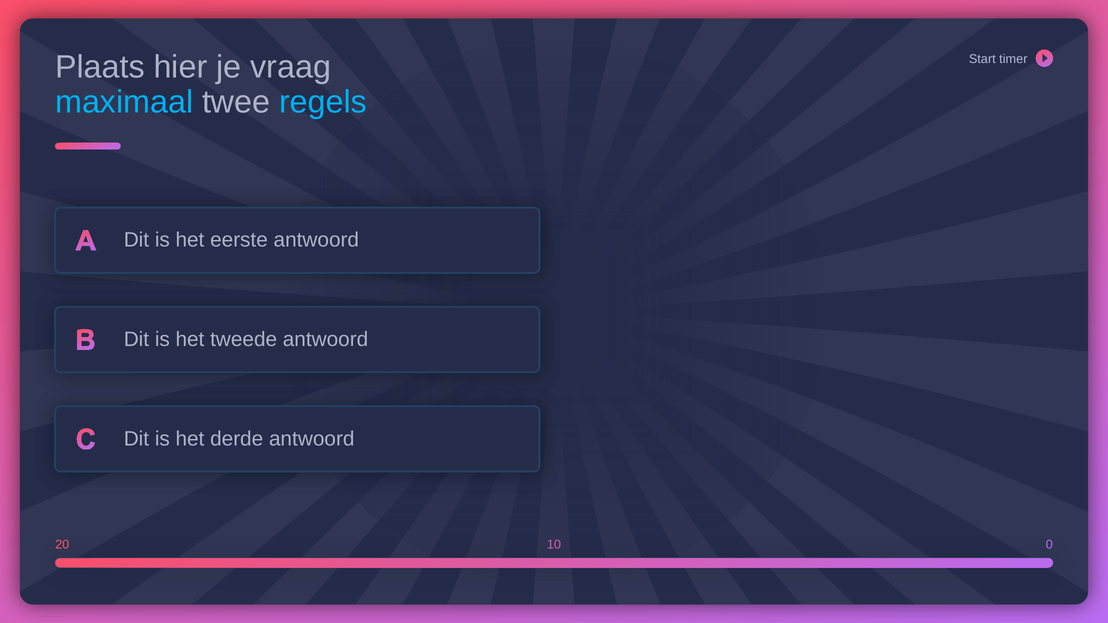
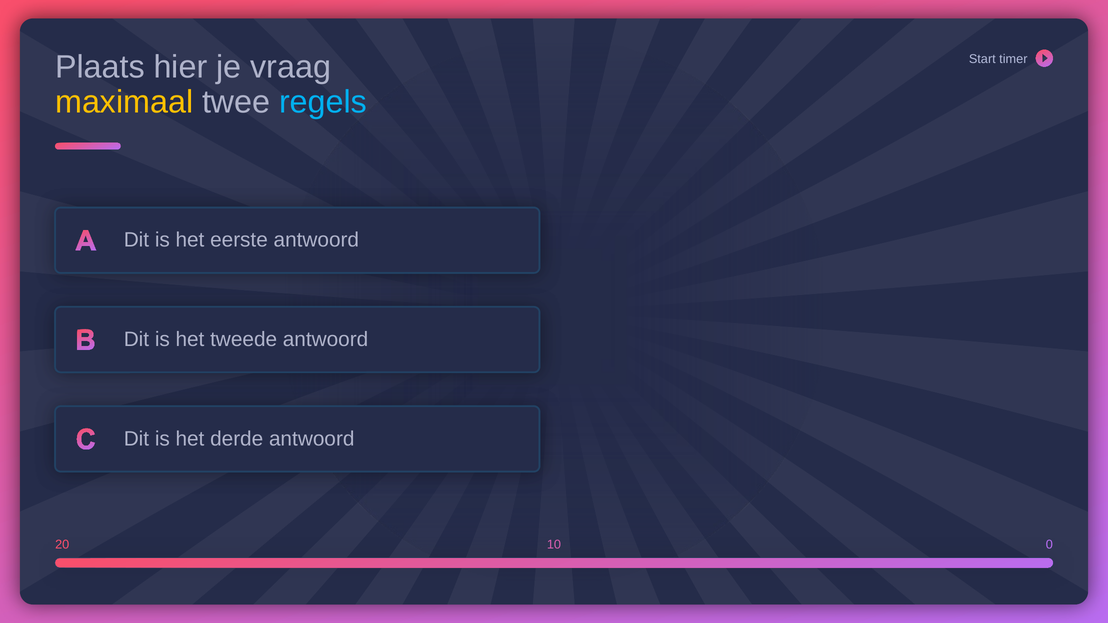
maximaal colour: light blue -> yellow (124, 102)
